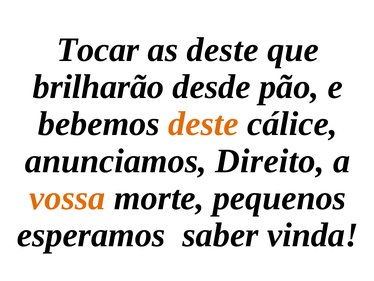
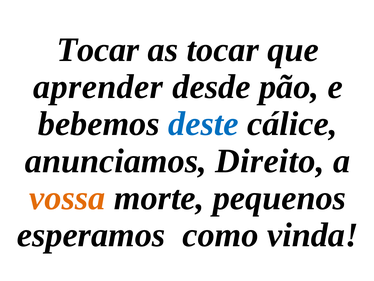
as deste: deste -> tocar (223, 50)
brilharão: brilharão -> aprender (98, 87)
deste colour: orange -> blue (203, 124)
saber: saber -> como (220, 235)
